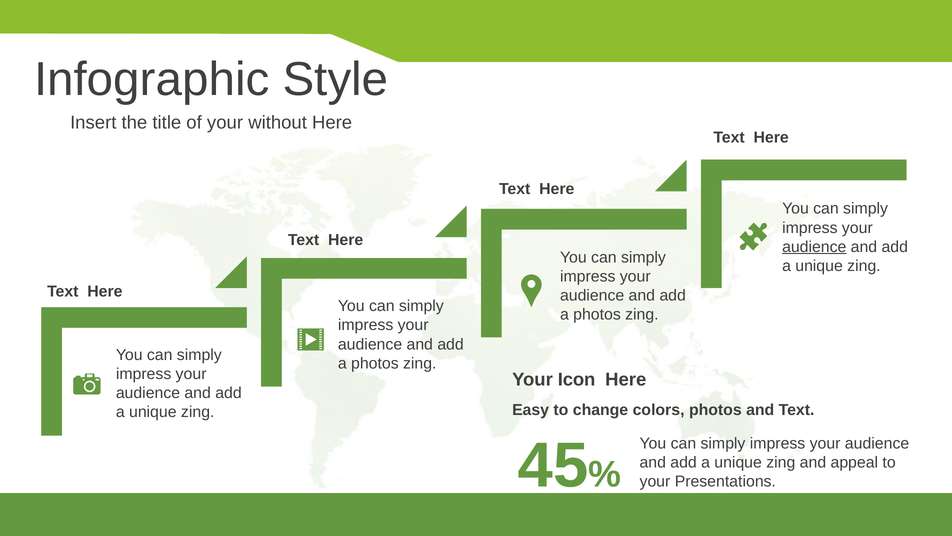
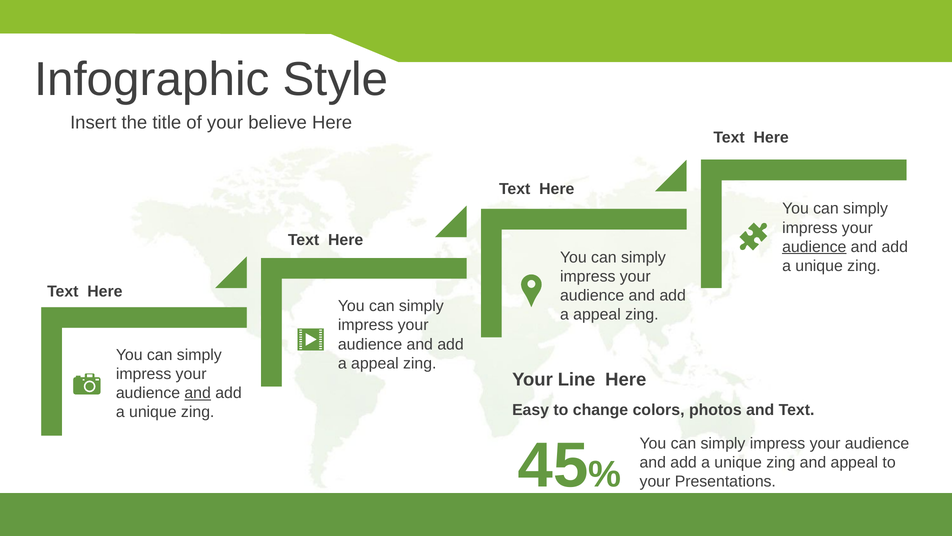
without: without -> believe (278, 122)
photos: photos -> appeal (597, 314)
photos: photos -> appeal (375, 363)
Icon: Icon -> Line (577, 379)
and underline: none -> present (198, 393)
